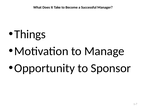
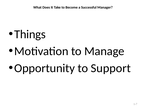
Sponsor: Sponsor -> Support (111, 68)
